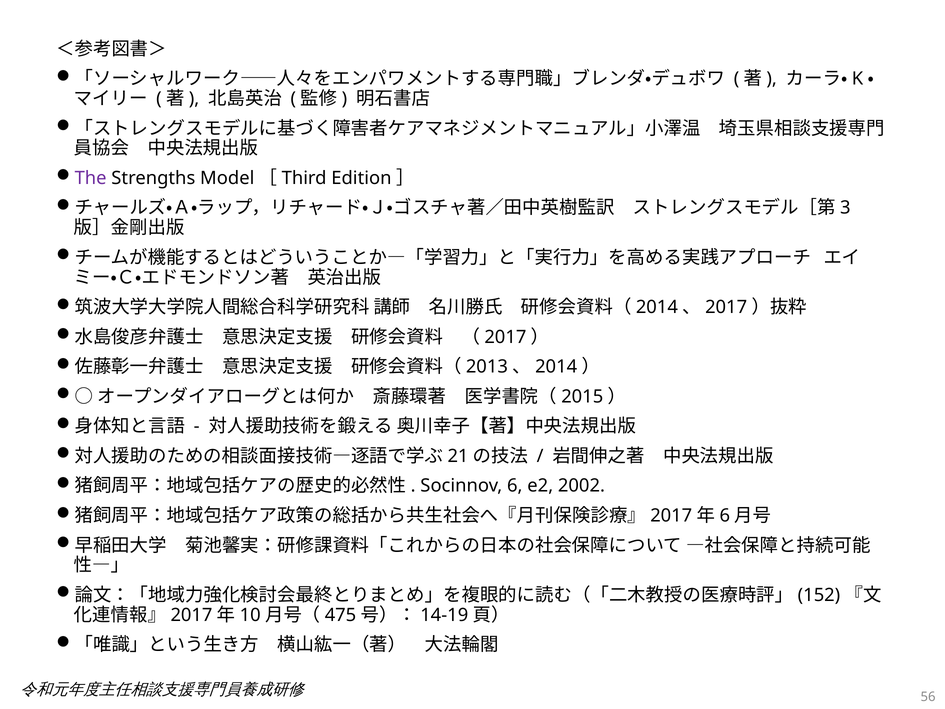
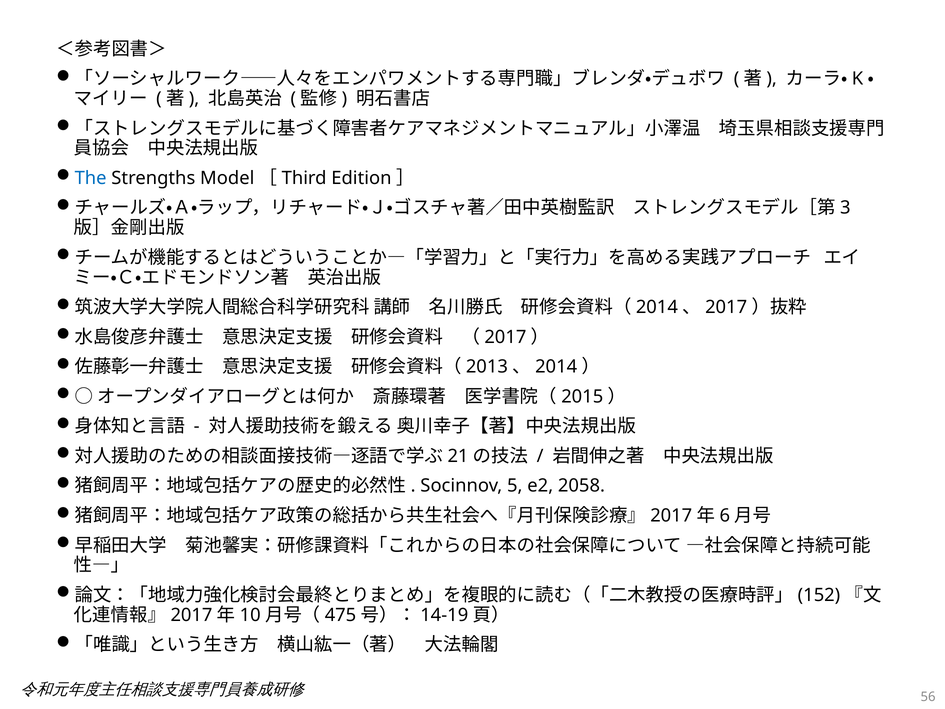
The colour: purple -> blue (91, 178)
6: 6 -> 5 (515, 486)
2002: 2002 -> 2058 (581, 486)
